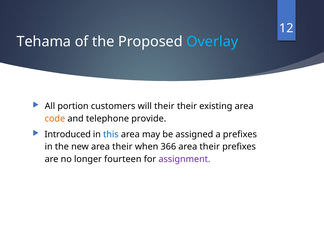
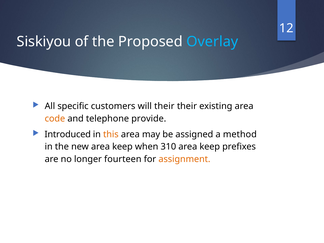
Tehama: Tehama -> Siskiyou (44, 42)
portion: portion -> specific (73, 106)
this colour: blue -> orange (111, 134)
a prefixes: prefixes -> method (240, 134)
new area their: their -> keep (122, 147)
366: 366 -> 310 (168, 147)
their: their -> keep (210, 147)
assignment colour: purple -> orange (184, 159)
